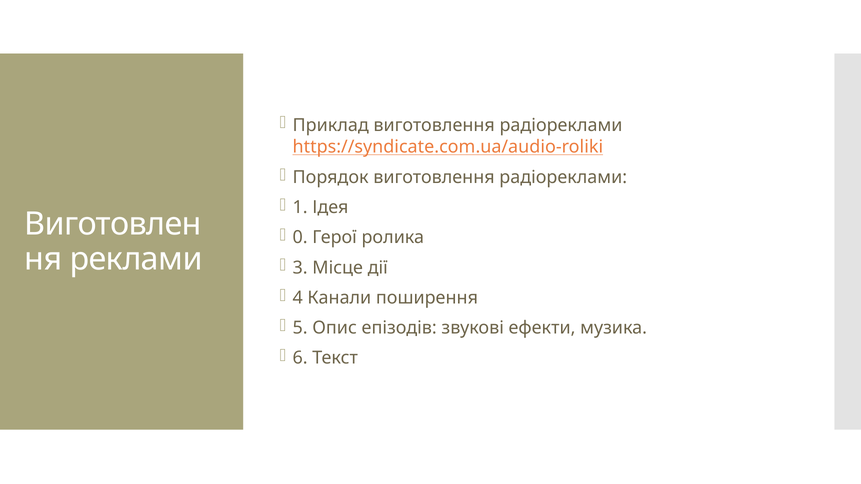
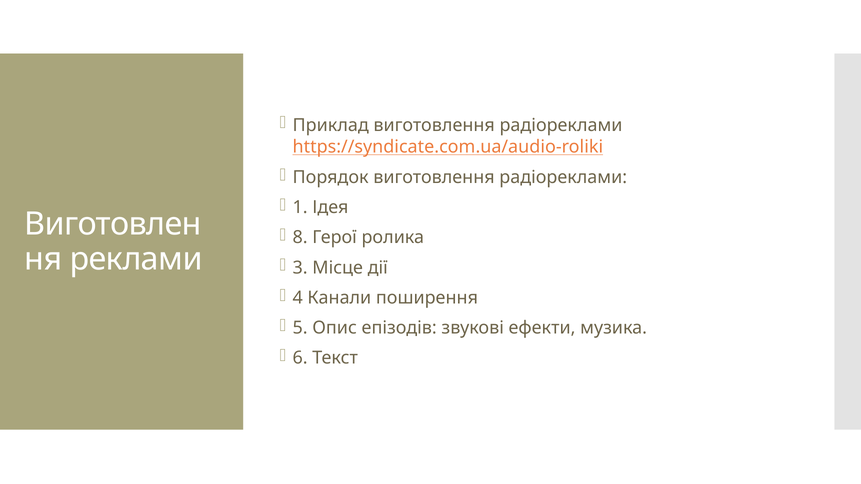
0: 0 -> 8 (300, 238)
